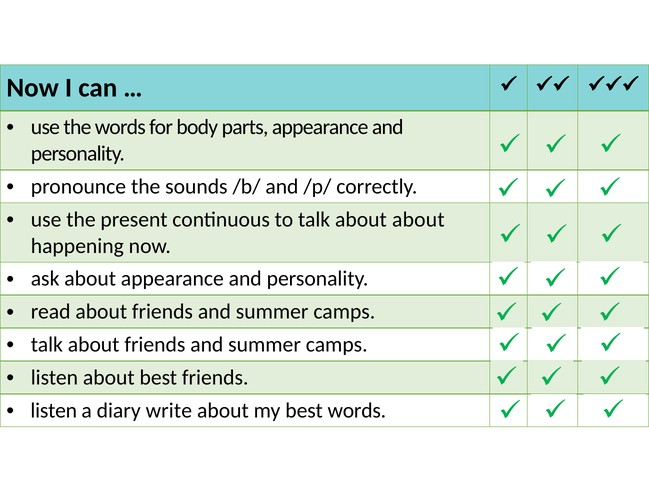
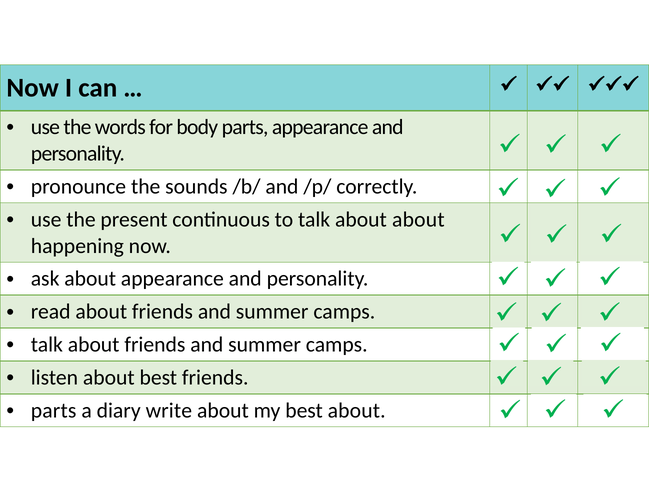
listen: listen -> parts (54, 410)
best words: words -> about (357, 410)
